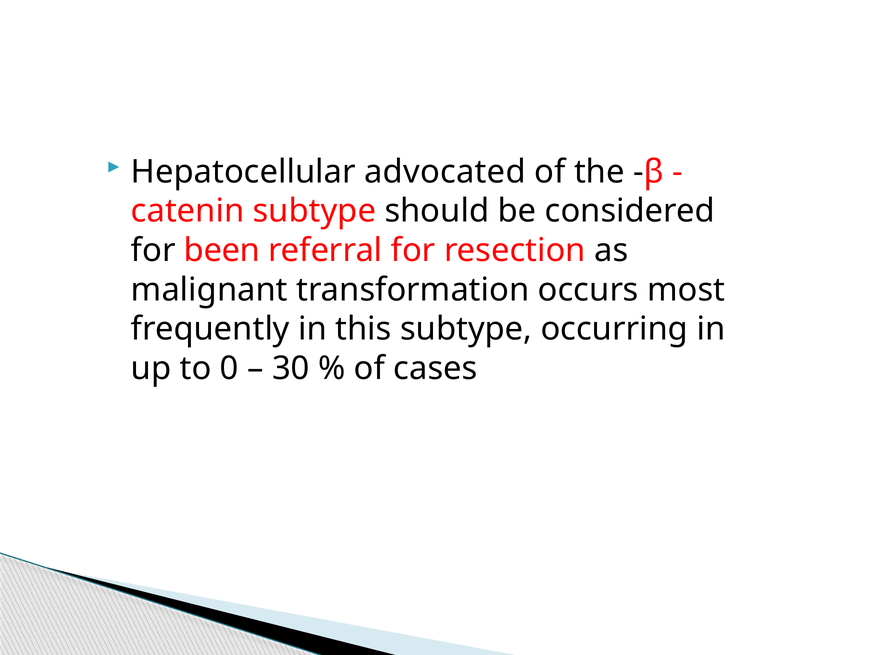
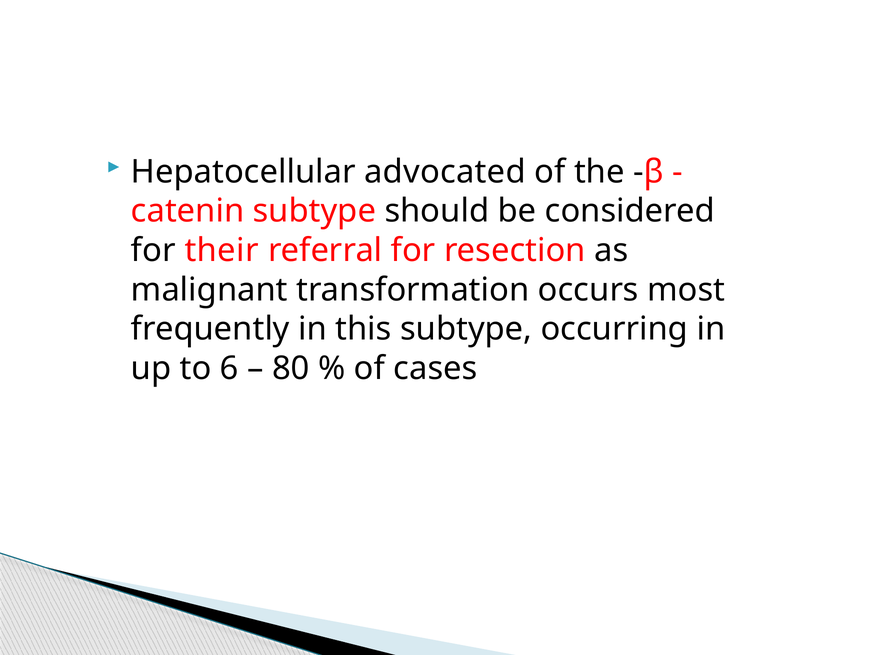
been: been -> their (222, 251)
0: 0 -> 6 (229, 369)
30: 30 -> 80 (291, 369)
